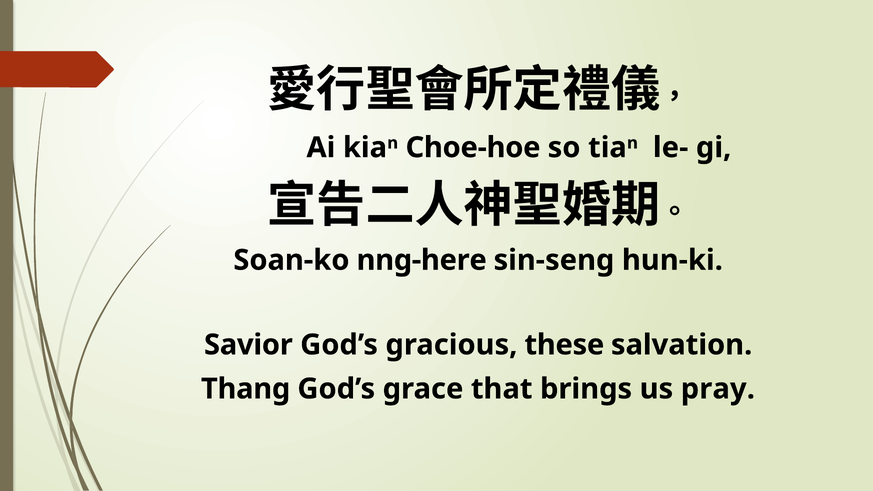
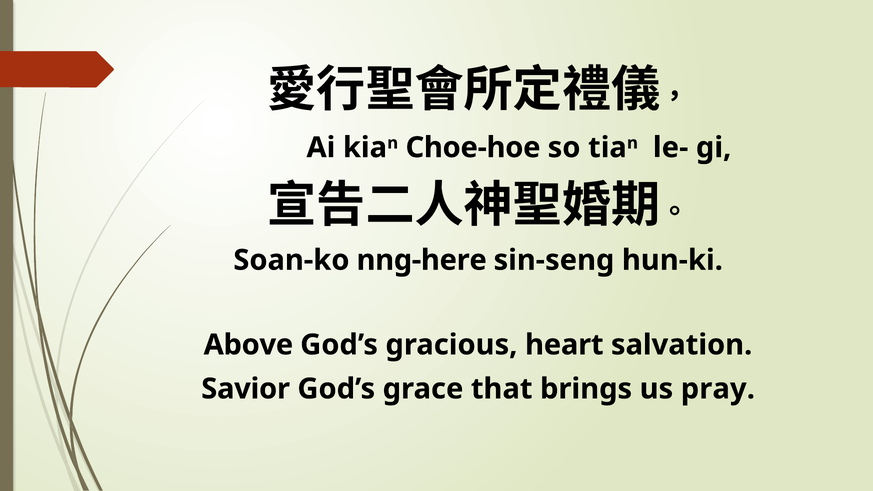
Savior: Savior -> Above (248, 345)
these: these -> heart (564, 345)
Thang: Thang -> Savior (246, 389)
